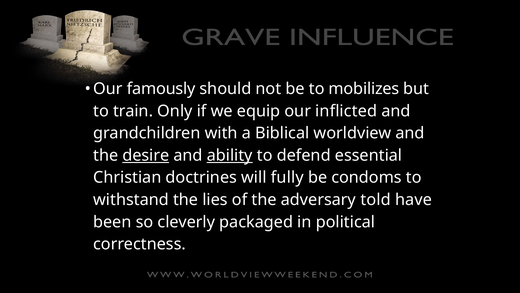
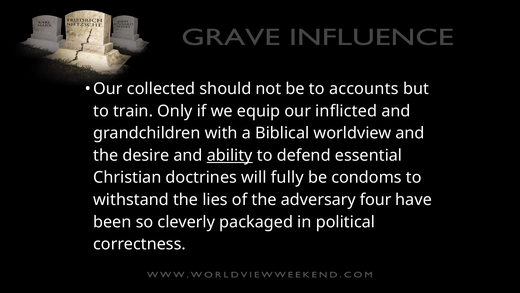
famously: famously -> collected (161, 89)
mobilizes: mobilizes -> accounts (364, 89)
desire underline: present -> none (146, 155)
told: told -> four (376, 199)
